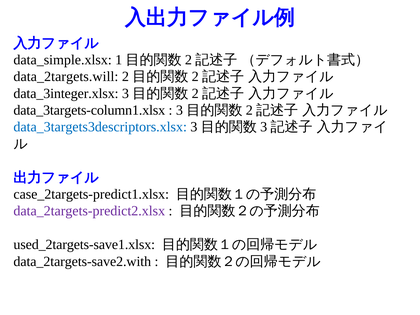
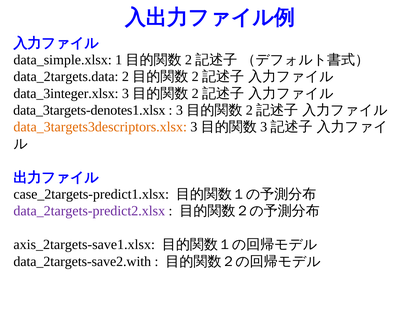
data_2targets.will: data_2targets.will -> data_2targets.data (66, 77)
data_3targets-column1.xlsx: data_3targets-column1.xlsx -> data_3targets-denotes1.xlsx (89, 110)
data_3targets3descriptors.xlsx colour: blue -> orange (100, 127)
used_2targets-save1.xlsx: used_2targets-save1.xlsx -> axis_2targets-save1.xlsx (84, 245)
